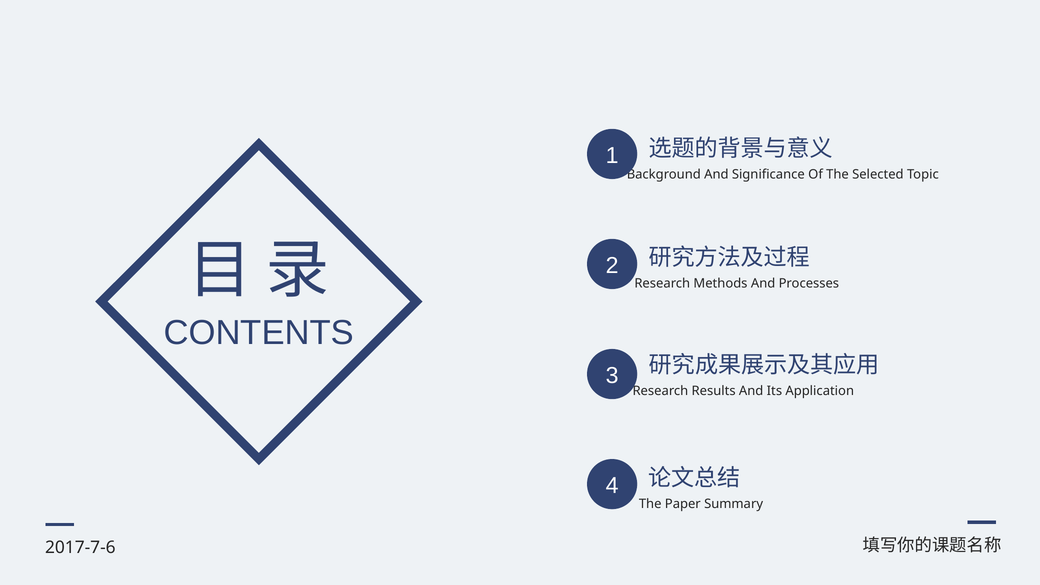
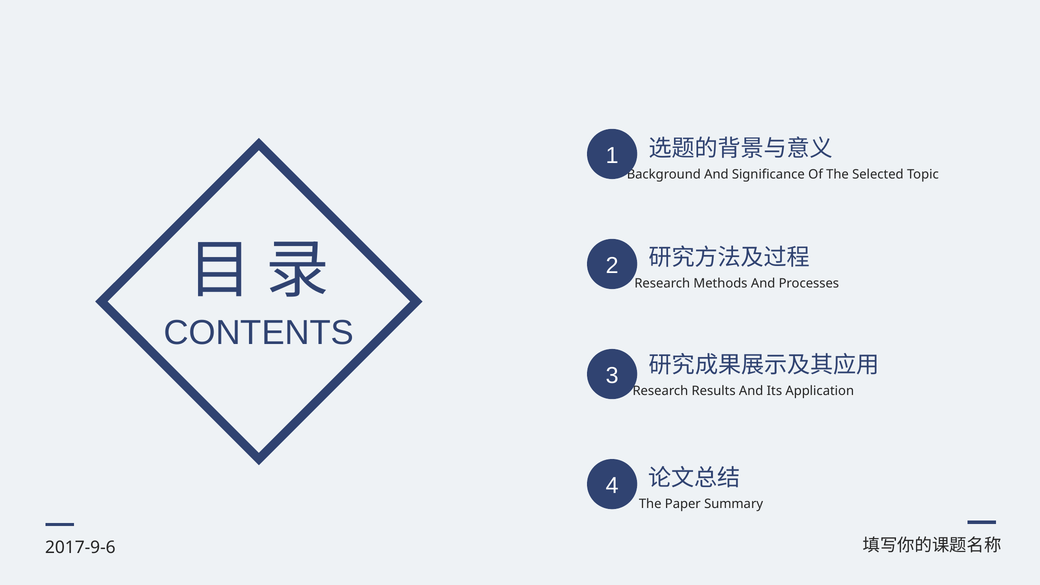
2017-7-6: 2017-7-6 -> 2017-9-6 (80, 547)
